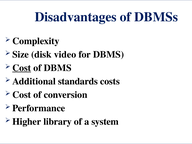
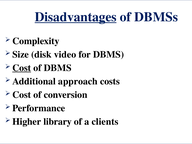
Disadvantages underline: none -> present (76, 17)
standards: standards -> approach (78, 81)
system: system -> clients (105, 122)
